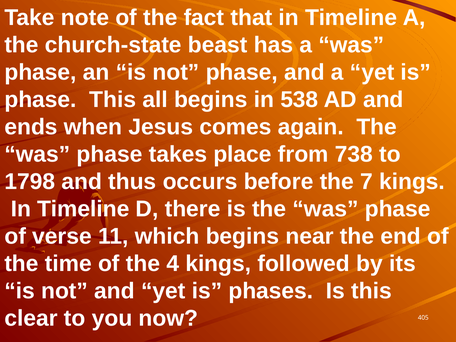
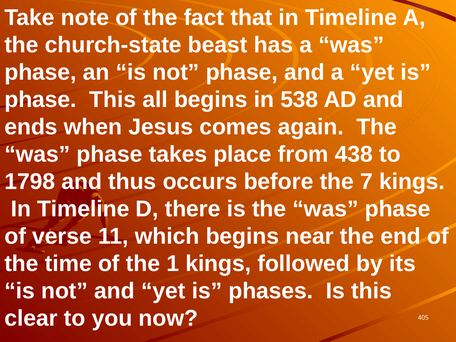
738: 738 -> 438 (354, 154)
4: 4 -> 1 (173, 264)
